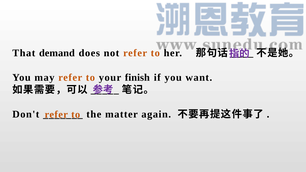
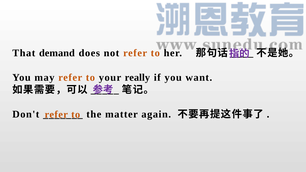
finish: finish -> really (137, 78)
